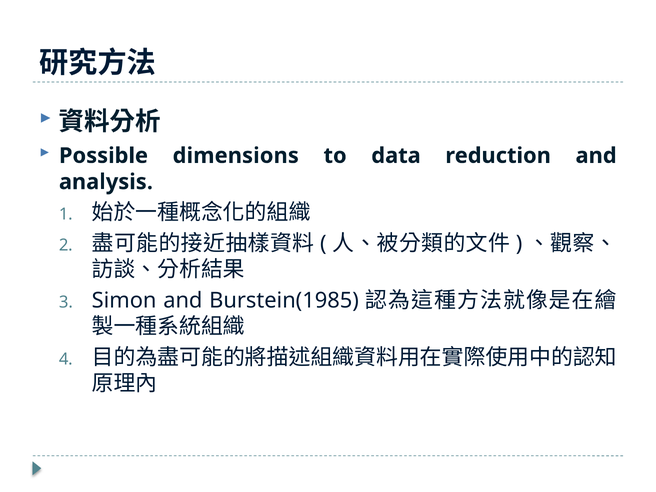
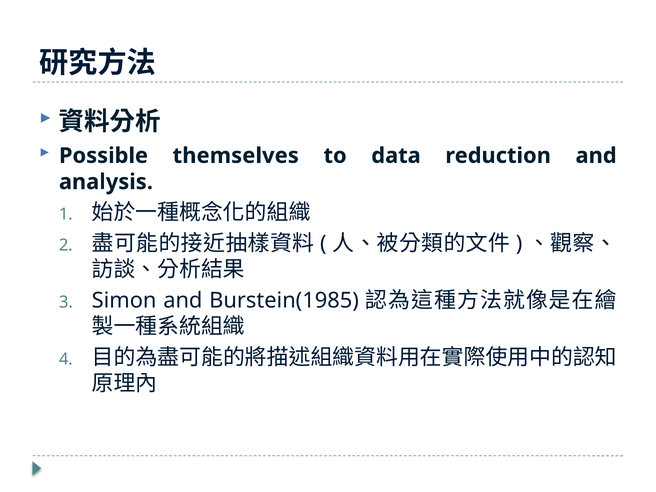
dimensions: dimensions -> themselves (236, 156)
